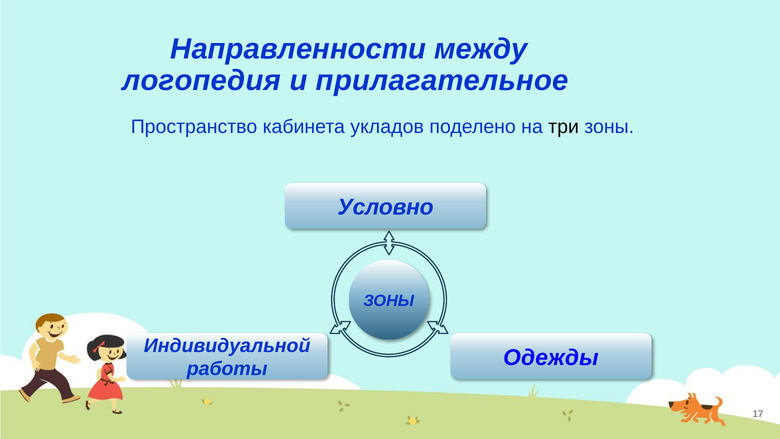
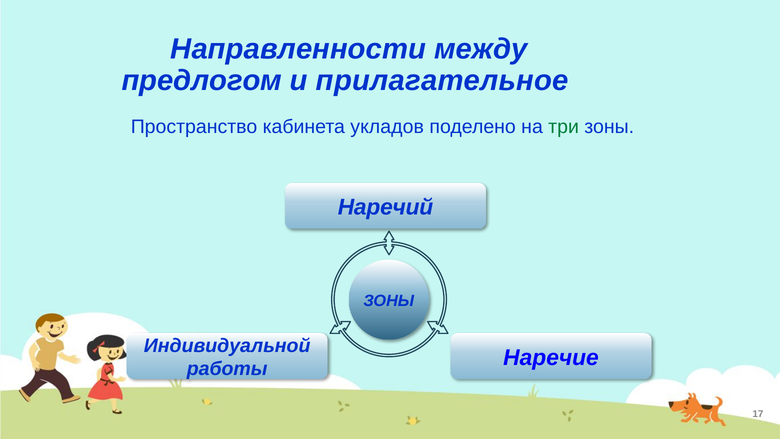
логопедия: логопедия -> предлогом (202, 81)
три colour: black -> green (564, 127)
Условно: Условно -> Наречий (385, 207)
Одежды: Одежды -> Наречие (551, 357)
